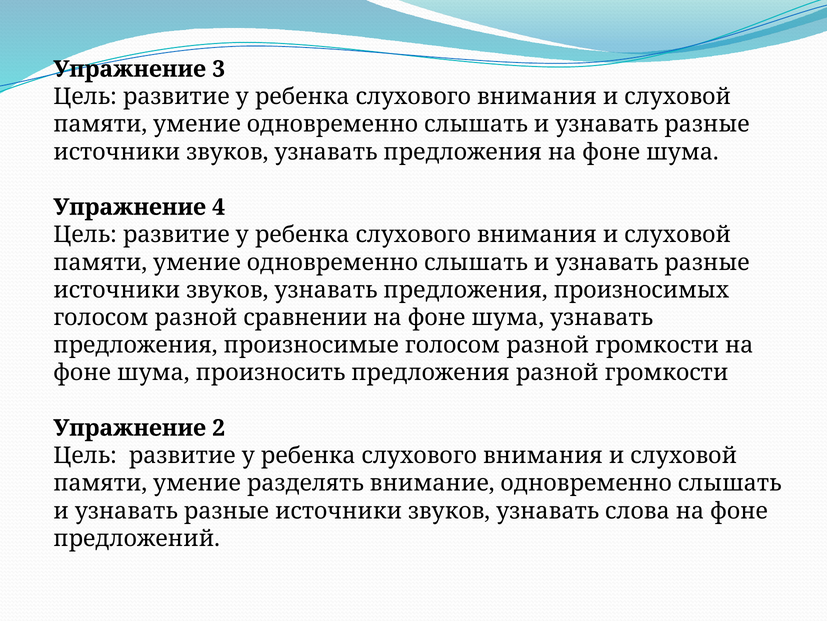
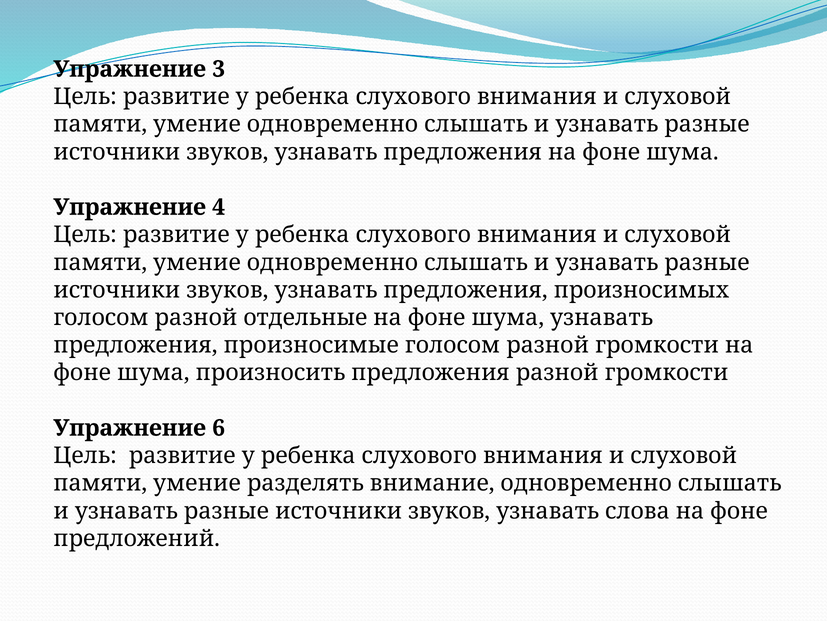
сравнении: сравнении -> отдельные (305, 317)
2: 2 -> 6 (219, 428)
